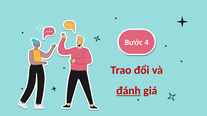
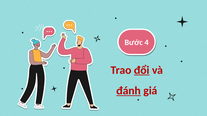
đổi underline: none -> present (142, 70)
